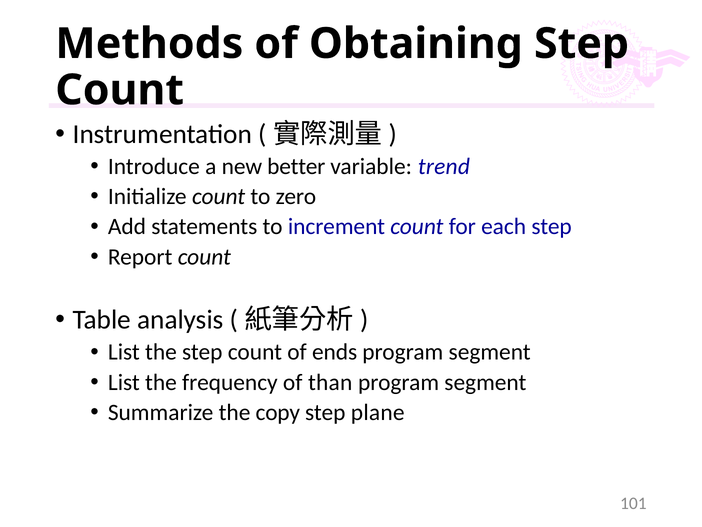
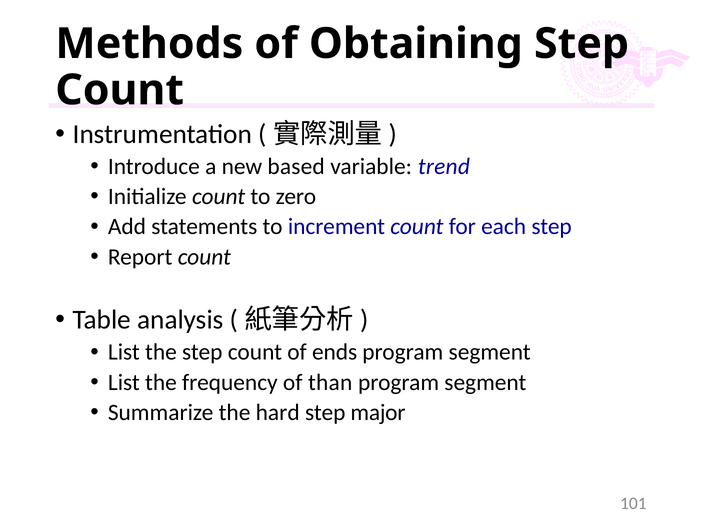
better: better -> based (296, 166)
copy: copy -> hard (278, 412)
plane: plane -> major (378, 412)
